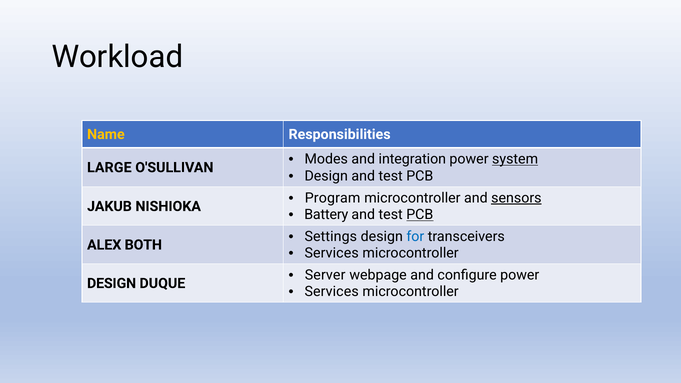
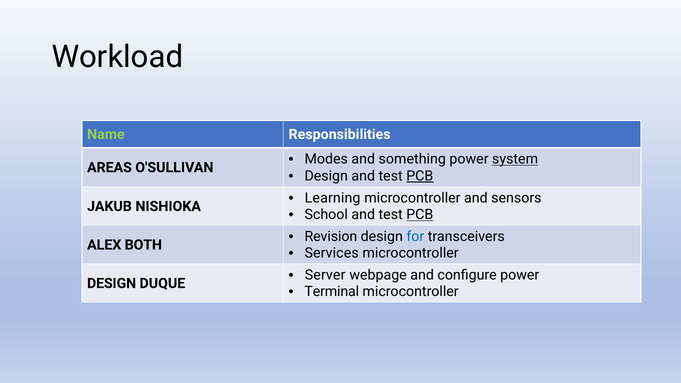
Name colour: yellow -> light green (106, 134)
integration: integration -> something (412, 159)
LARGE: LARGE -> AREAS (109, 168)
PCB underline: none -> present (420, 176)
Program: Program -> Learning (333, 198)
sensors underline: present -> none (516, 198)
Battery: Battery -> School (326, 215)
Settings: Settings -> Revision (331, 237)
Services: Services -> Terminal (332, 292)
